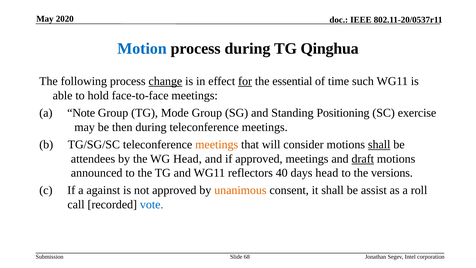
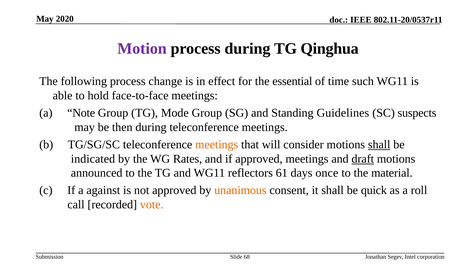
Motion colour: blue -> purple (142, 49)
change underline: present -> none (165, 81)
for underline: present -> none (245, 81)
Positioning: Positioning -> Guidelines (343, 113)
exercise: exercise -> suspects (417, 113)
attendees: attendees -> indicated (93, 159)
WG Head: Head -> Rates (188, 159)
40: 40 -> 61 (282, 173)
days head: head -> once (327, 173)
versions: versions -> material (392, 173)
assist: assist -> quick (374, 190)
vote colour: blue -> orange (152, 204)
